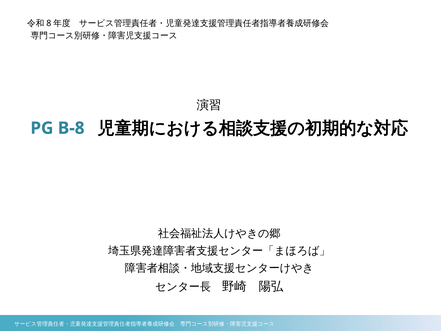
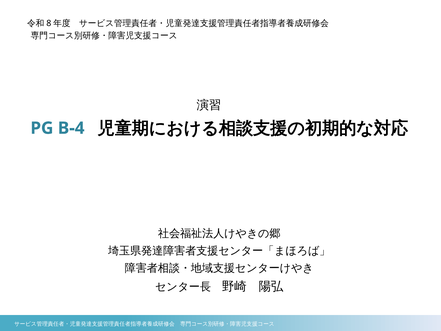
B-8: B-8 -> B-4 (71, 128)
